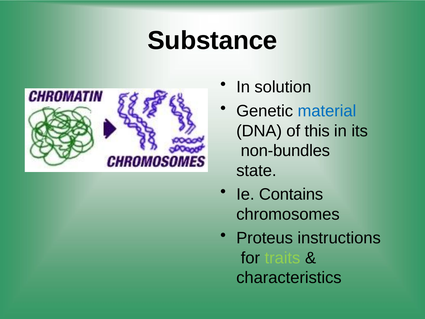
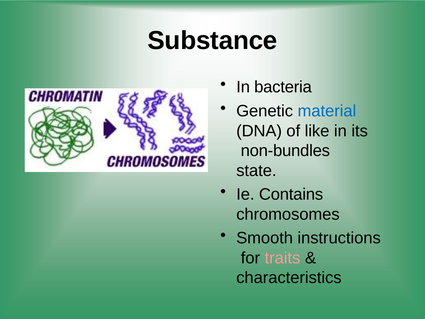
solution: solution -> bacteria (283, 87)
this: this -> like (317, 131)
Proteus: Proteus -> Smooth (265, 238)
traits colour: light green -> pink (282, 258)
